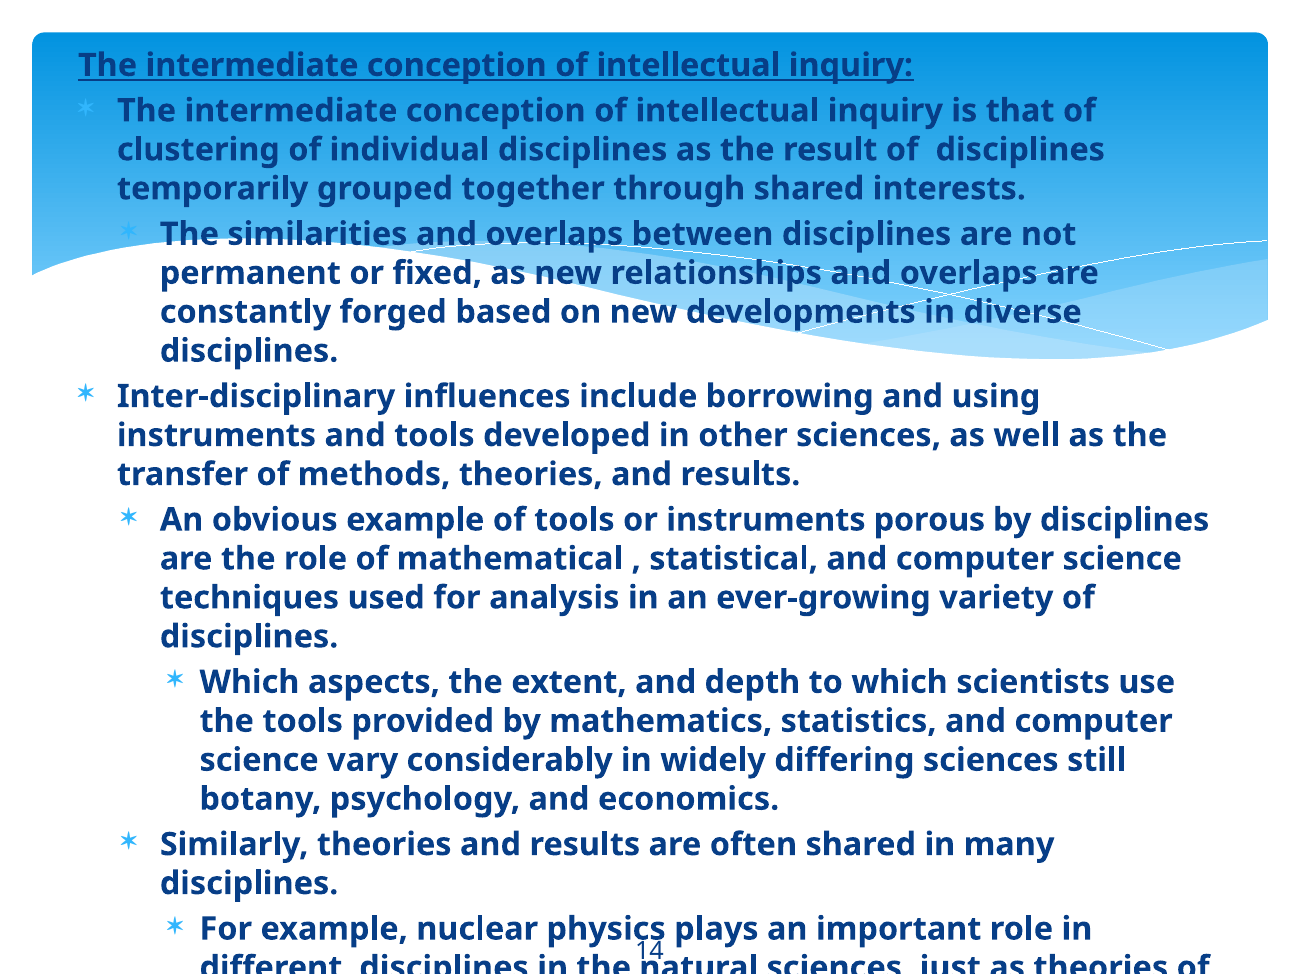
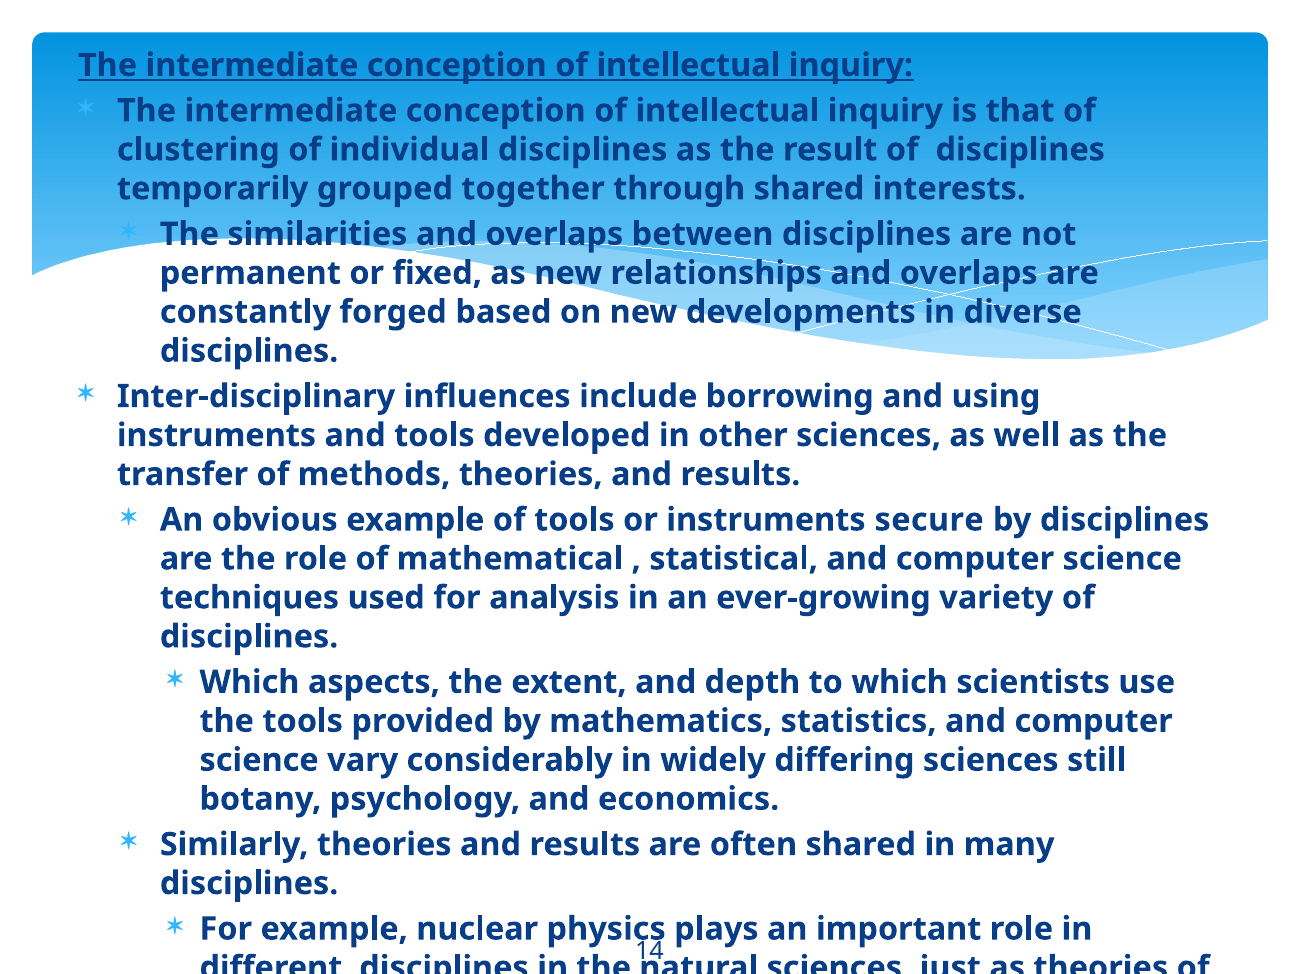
porous: porous -> secure (929, 520)
